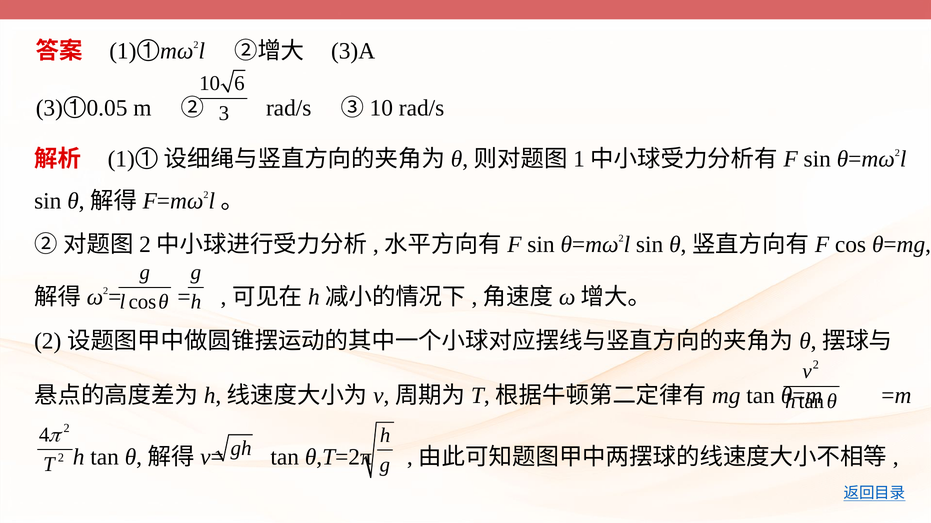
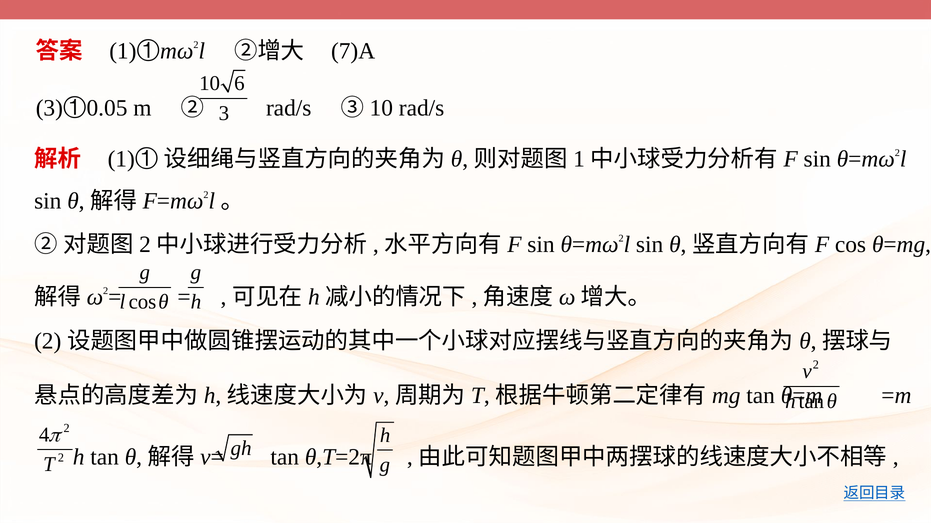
3)A: 3)A -> 7)A (353, 51)
